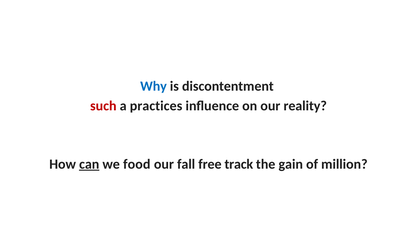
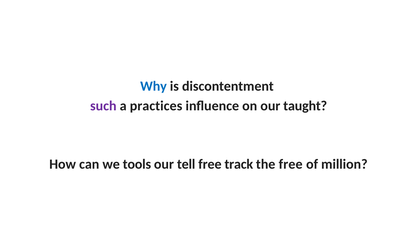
such colour: red -> purple (103, 106)
reality: reality -> taught (305, 106)
can underline: present -> none (89, 164)
food: food -> tools (137, 164)
fall: fall -> tell (186, 164)
the gain: gain -> free (291, 164)
